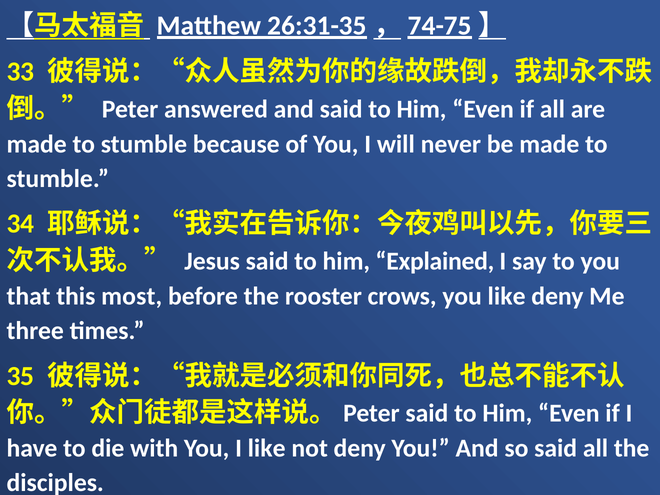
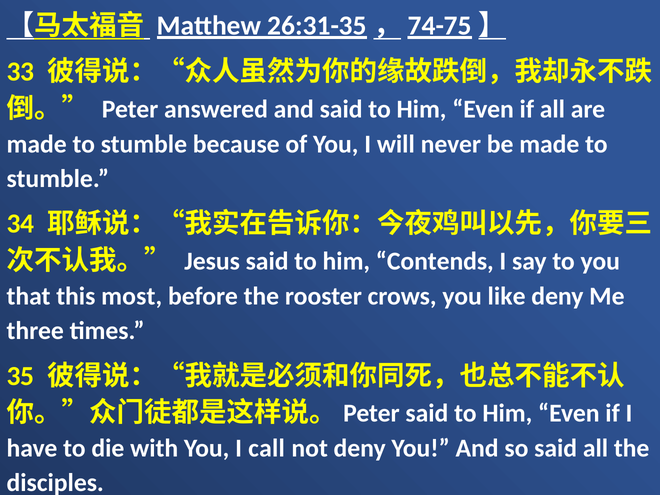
Explained: Explained -> Contends (435, 261)
I like: like -> call (267, 448)
